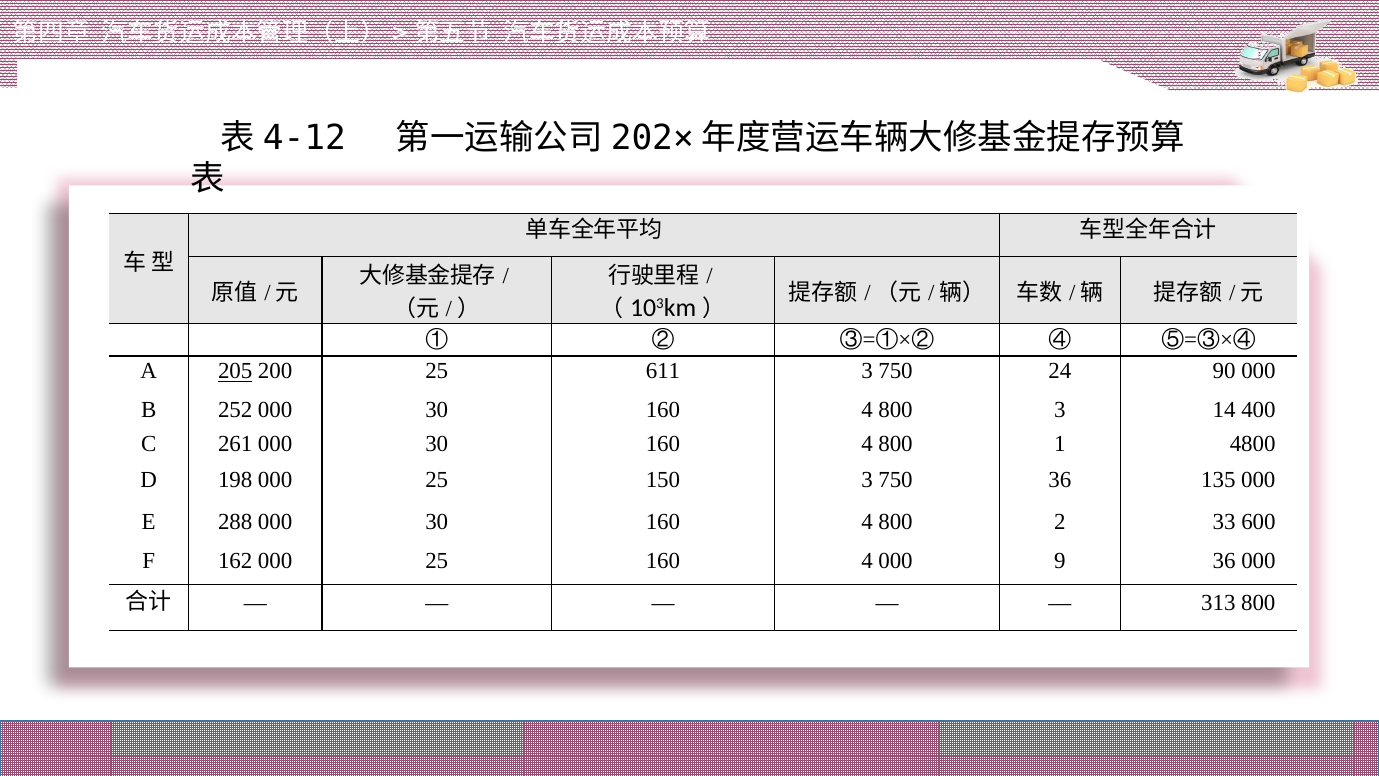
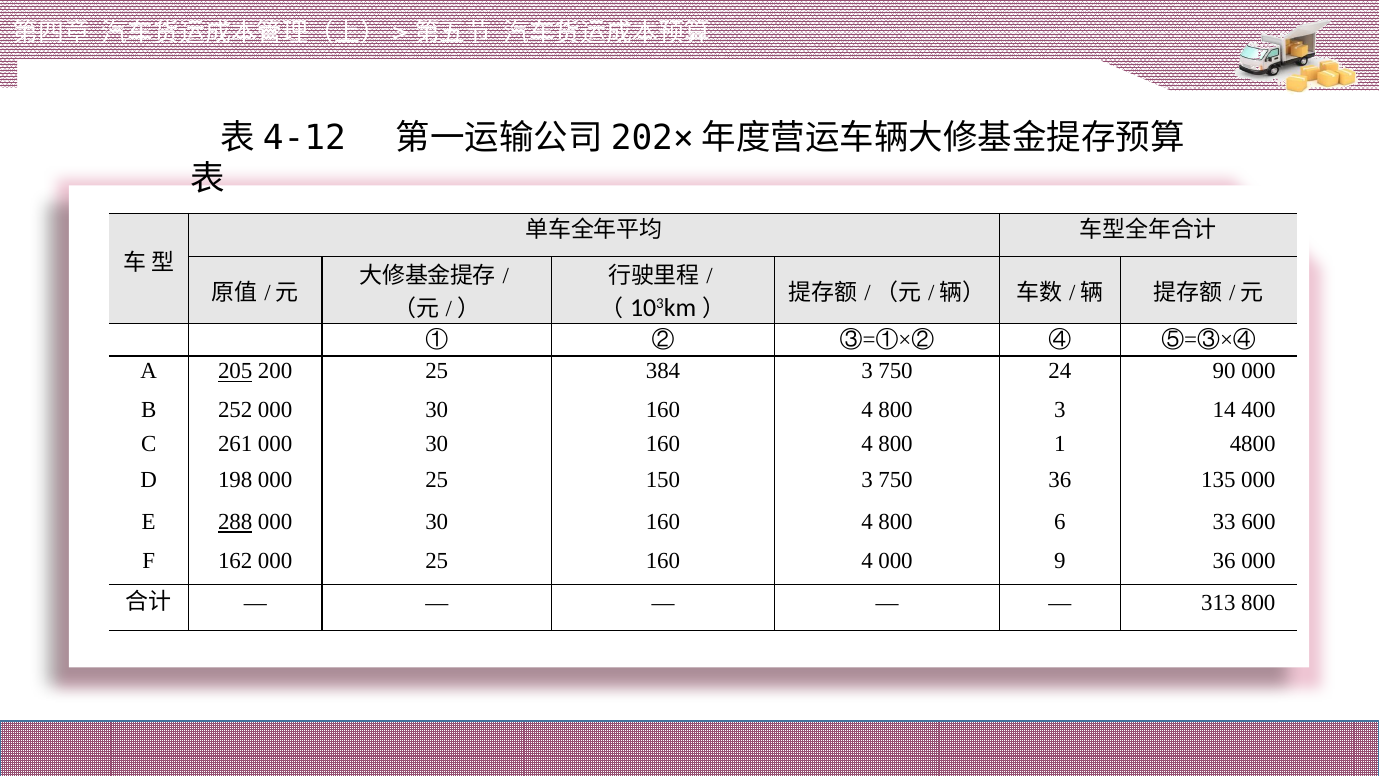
611: 611 -> 384 (663, 371)
288 underline: none -> present (235, 522)
2: 2 -> 6 (1060, 522)
